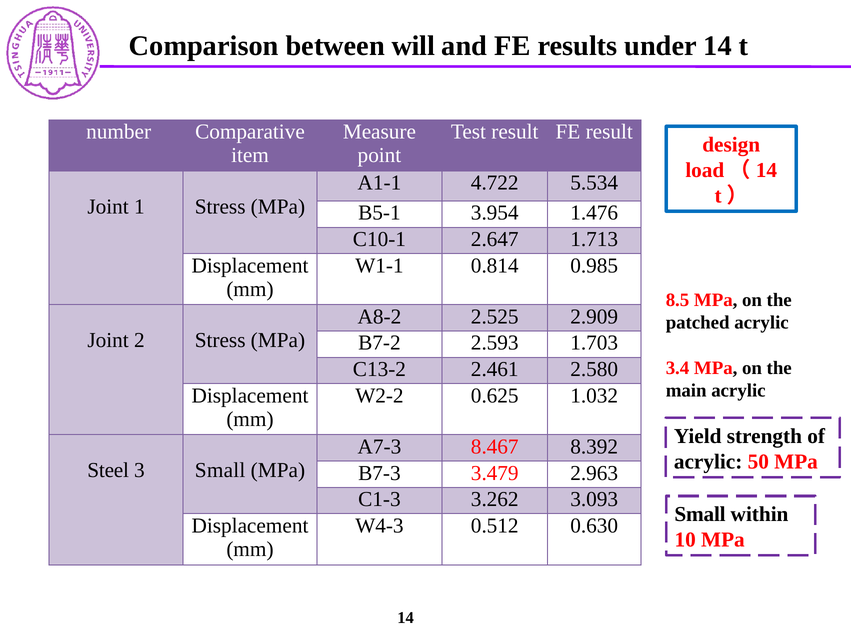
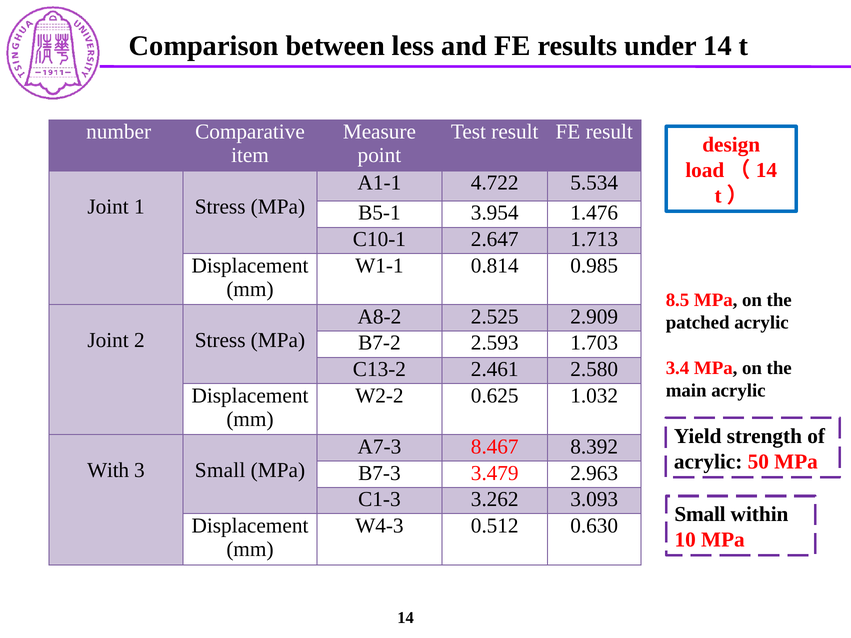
will: will -> less (413, 46)
Steel: Steel -> With (108, 470)
